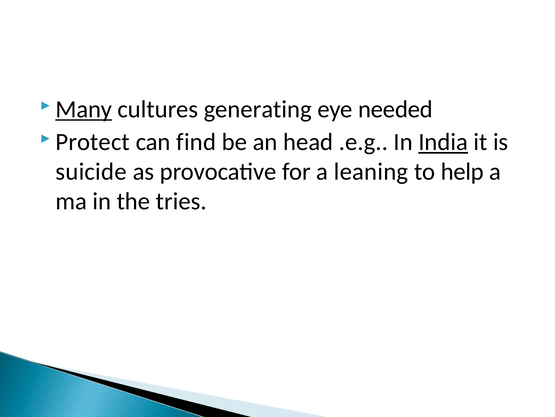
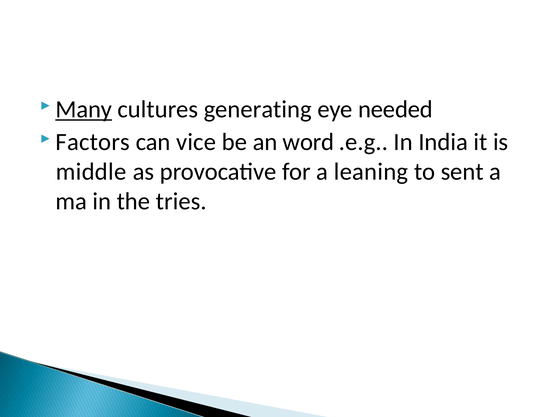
Protect: Protect -> Factors (93, 142)
find: find -> vice (196, 142)
head: head -> word (308, 142)
India underline: present -> none (443, 142)
suicide: suicide -> middle (91, 171)
help: help -> sent (462, 171)
